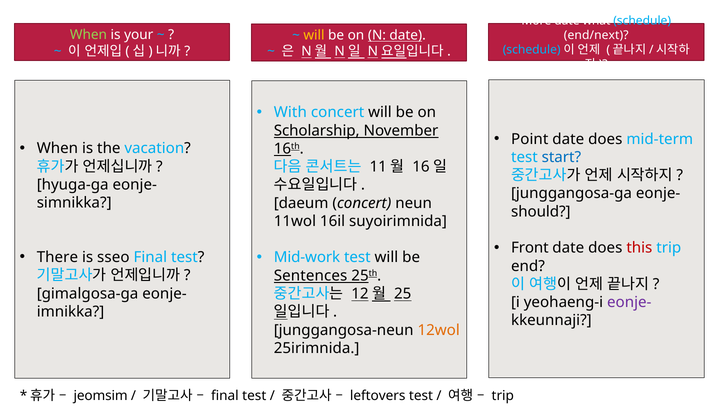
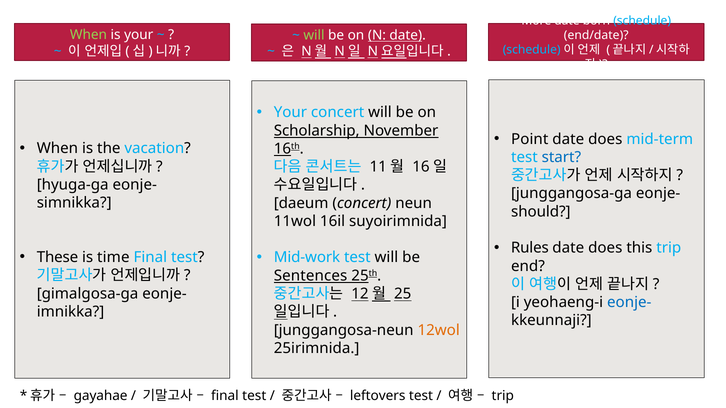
what: what -> born (596, 21)
will colour: yellow -> light green (314, 35)
end/next: end/next -> end/date (596, 35)
With: With -> Your (290, 112)
Front: Front -> Rules (530, 248)
this colour: red -> black (639, 248)
There: There -> These (57, 258)
is sseo: sseo -> time (113, 258)
eonje- colour: purple -> blue (629, 303)
jeomsim: jeomsim -> gayahae (101, 396)
